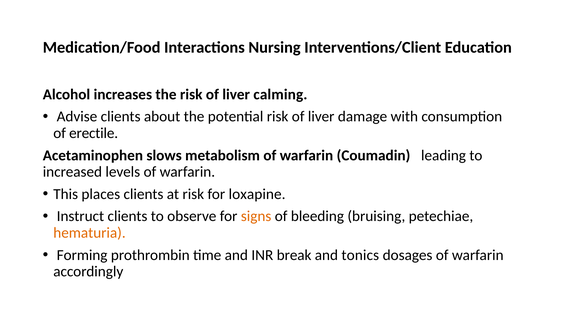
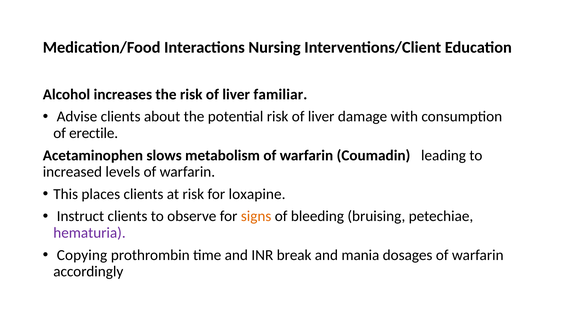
calming: calming -> familiar (280, 94)
hematuria colour: orange -> purple (89, 232)
Forming: Forming -> Copying (82, 255)
tonics: tonics -> mania (360, 255)
